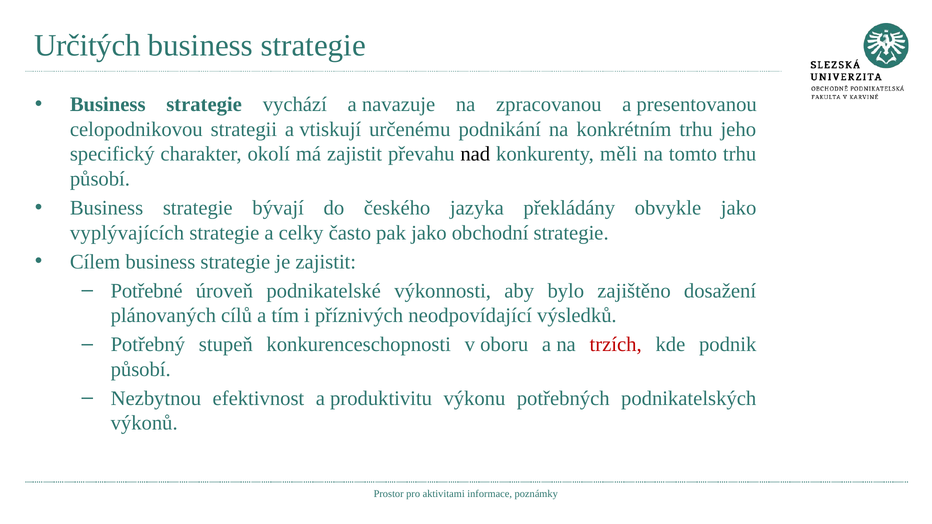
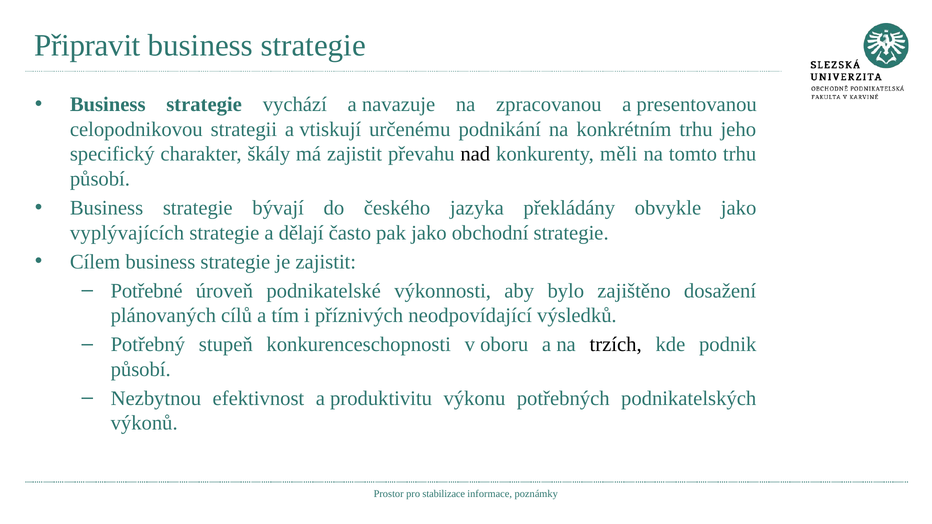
Určitých: Určitých -> Připravit (87, 45)
okolí: okolí -> škály (269, 154)
celky: celky -> dělají (301, 233)
trzích colour: red -> black (616, 345)
aktivitami: aktivitami -> stabilizace (444, 494)
